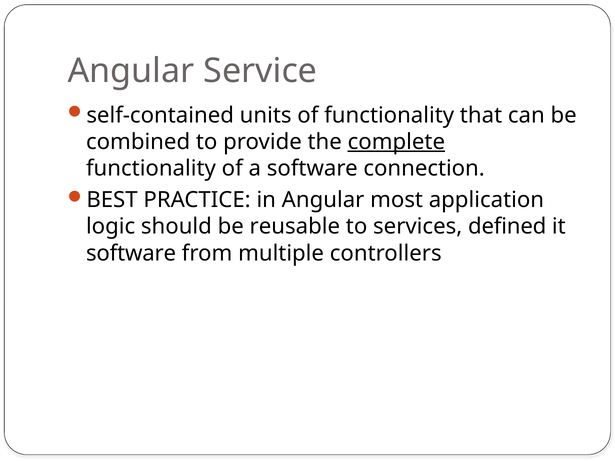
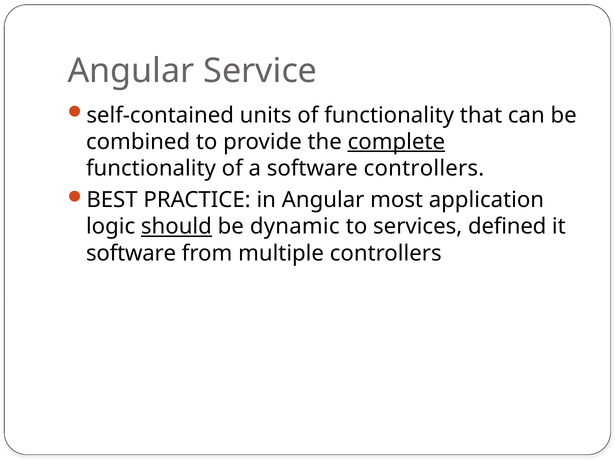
software connection: connection -> controllers (424, 169)
should underline: none -> present (176, 227)
reusable: reusable -> dynamic (295, 227)
